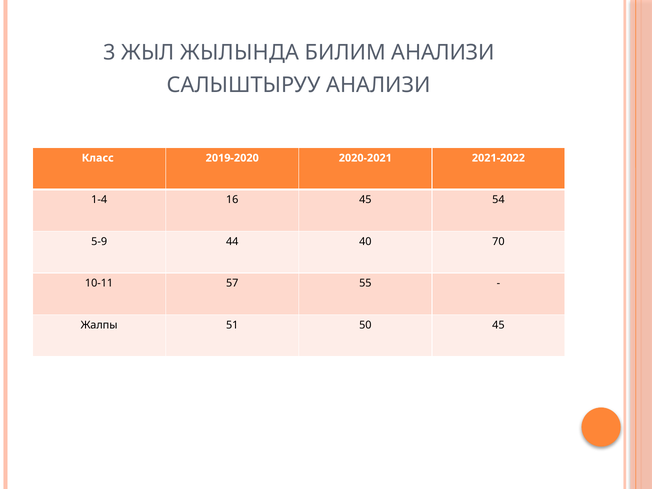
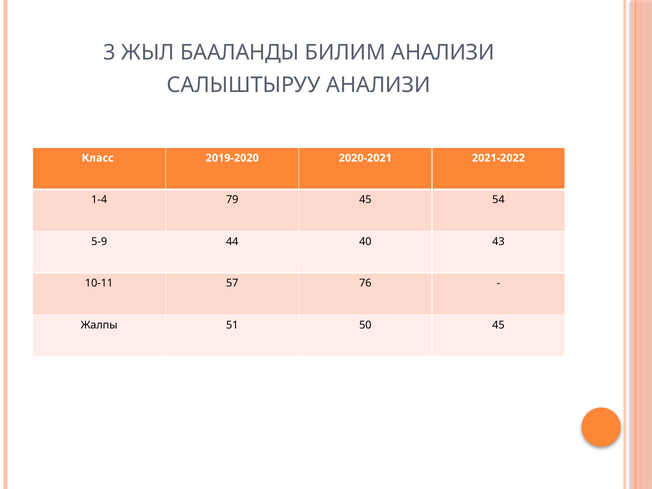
ЖЫЛЫНДА: ЖЫЛЫНДА -> БААЛАНДЫ (240, 53)
16: 16 -> 79 (232, 200)
70: 70 -> 43 (498, 242)
55: 55 -> 76 (365, 283)
